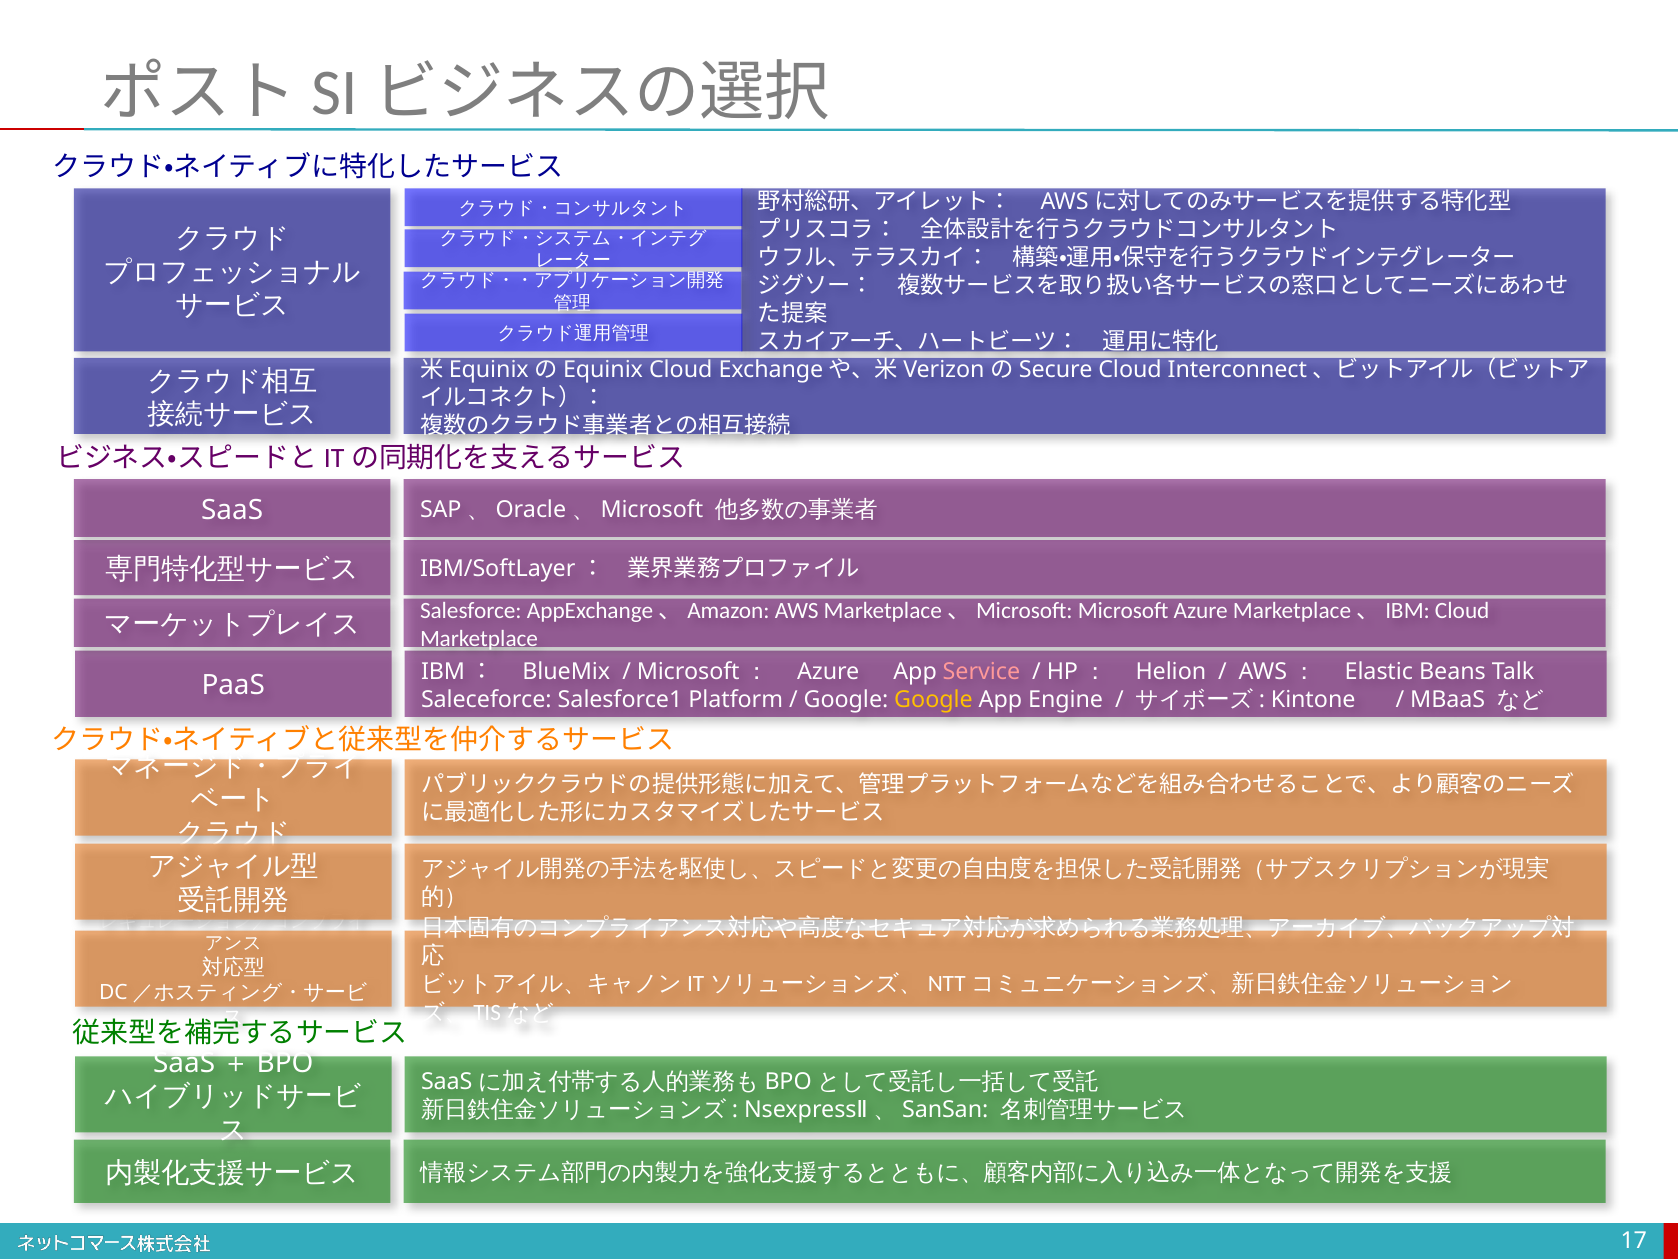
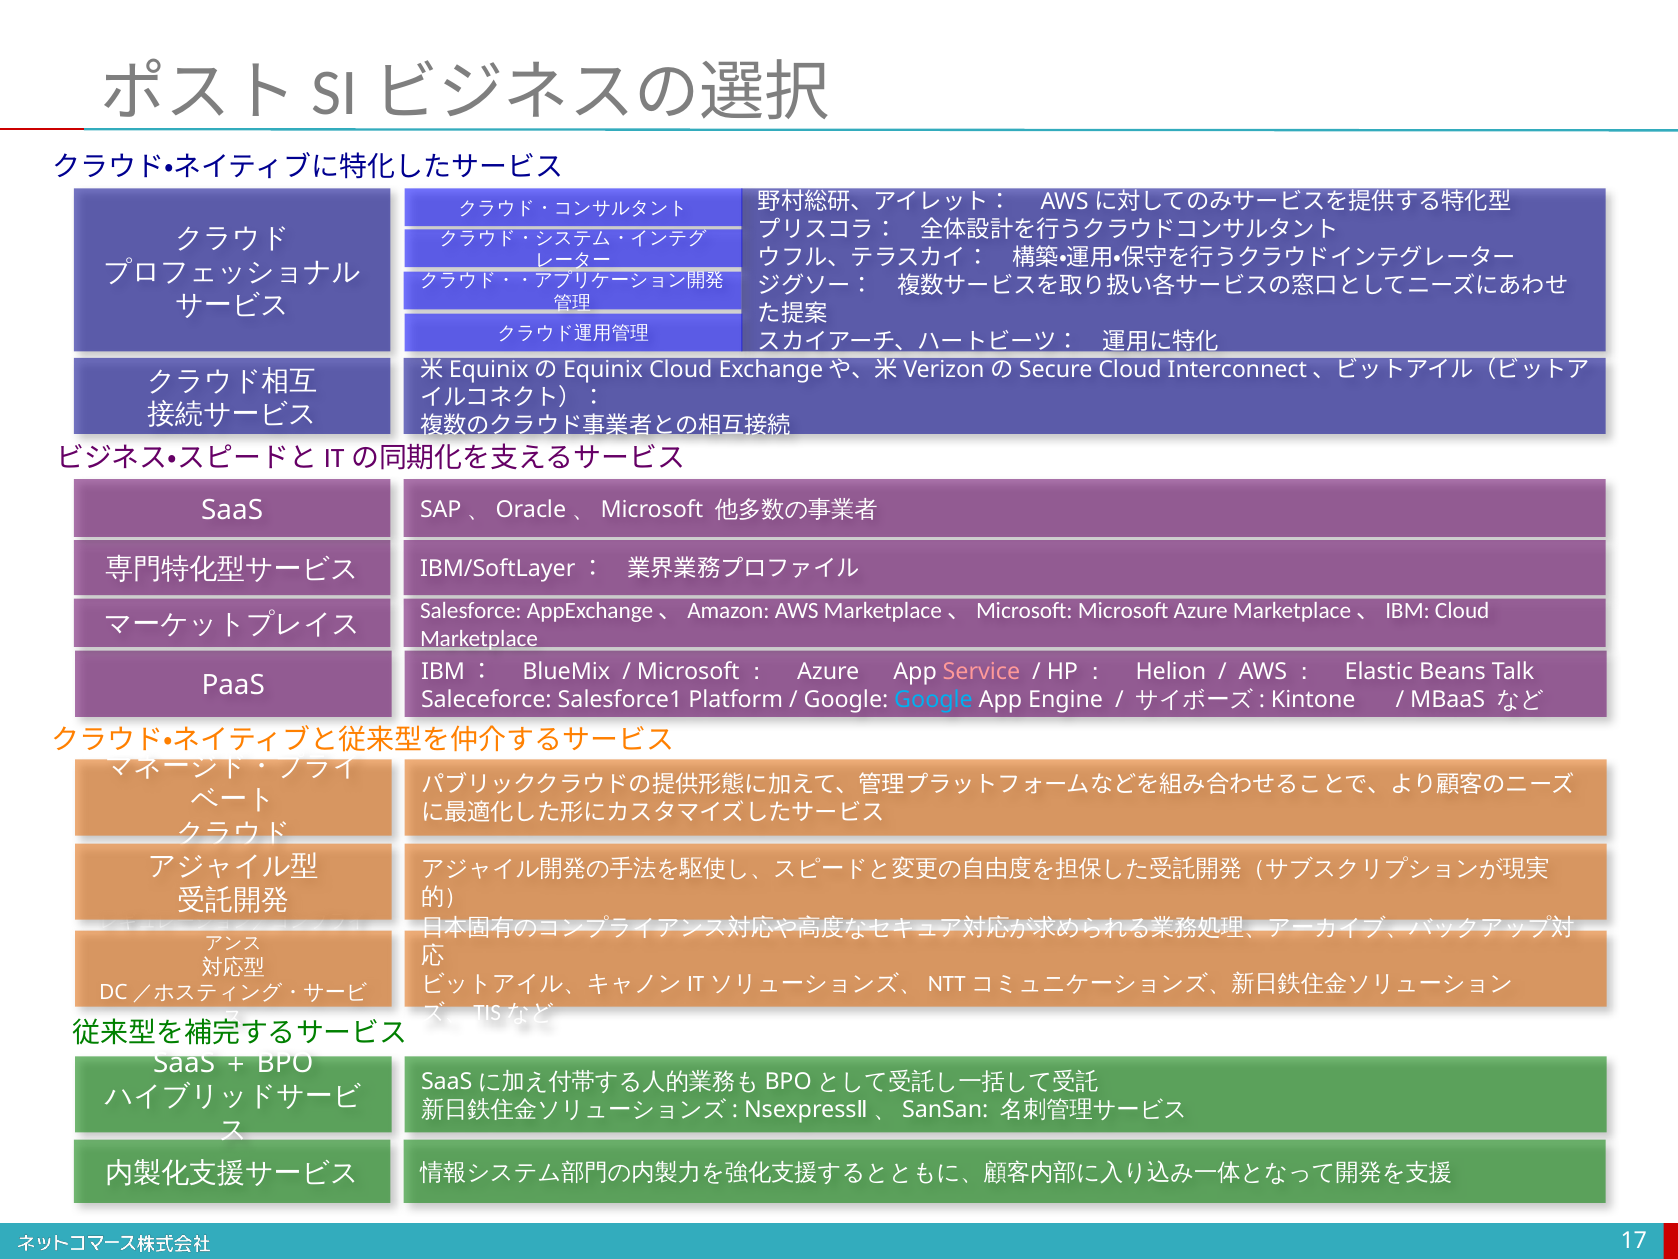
Google colour: yellow -> light blue (934, 699)
